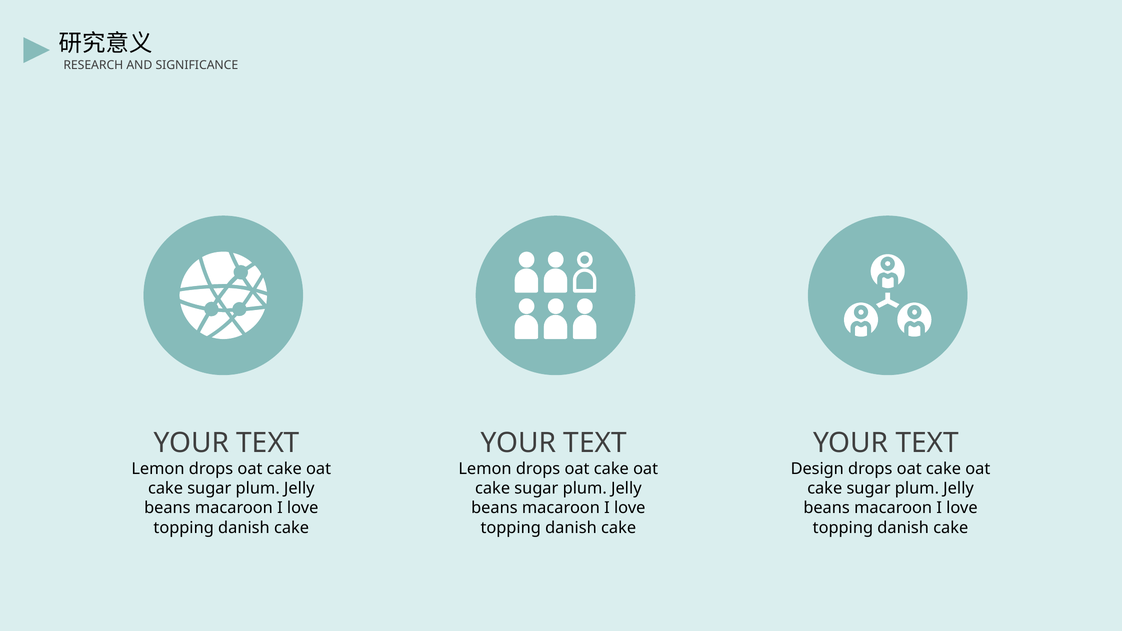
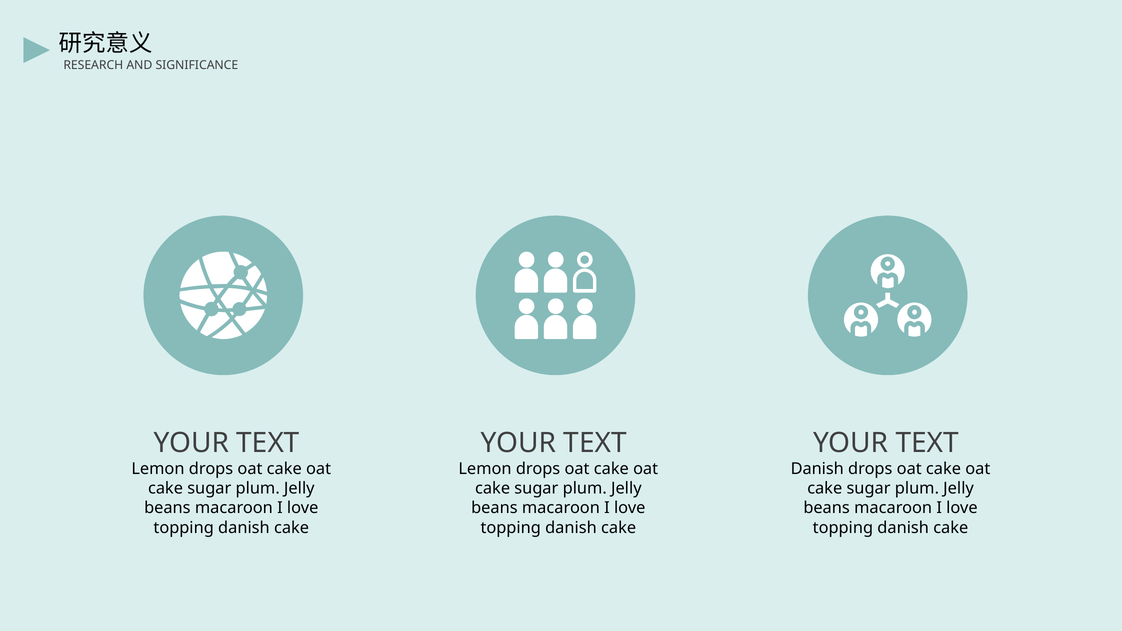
Design: Design -> Danish (817, 469)
